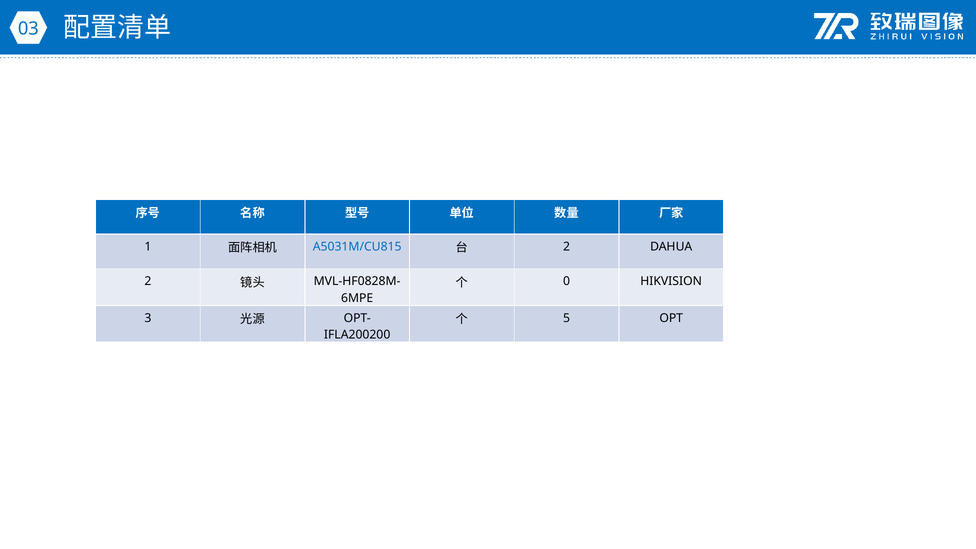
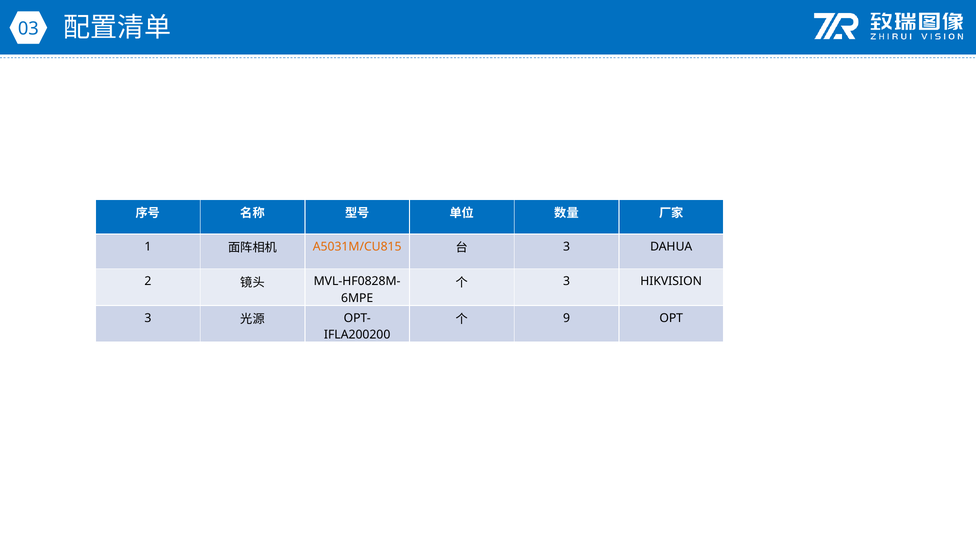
A5031M/CU815 colour: blue -> orange (357, 247)
2: 2 -> 3 (567, 247)
0: 0 -> 3 (567, 281)
5: 5 -> 9 (567, 318)
